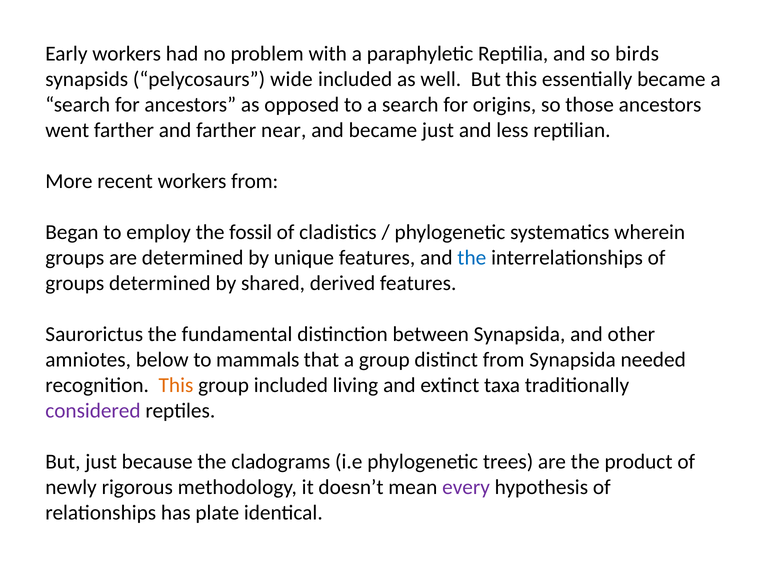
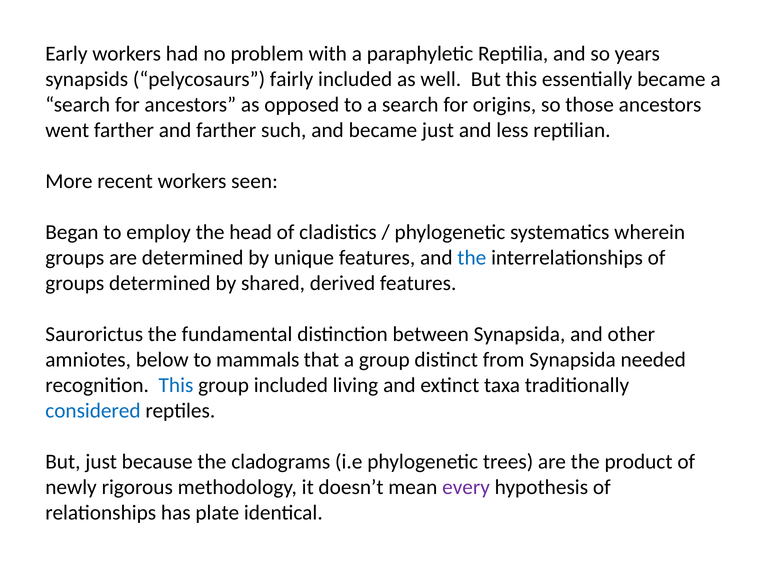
birds: birds -> years (637, 54)
wide: wide -> fairly (292, 79)
near: near -> such (284, 130)
workers from: from -> seen (255, 181)
fossil: fossil -> head (251, 232)
This colour: orange -> blue (176, 386)
considered colour: purple -> blue (93, 411)
